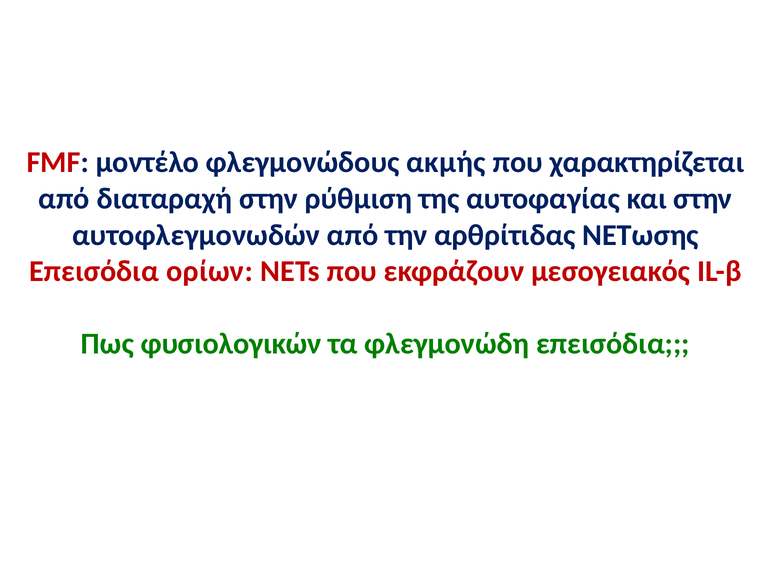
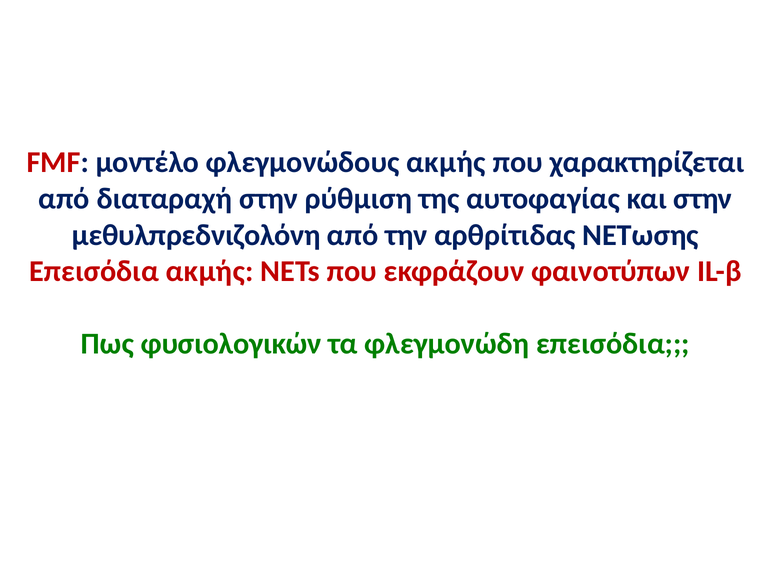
αυτοφλεγμονωδών: αυτοφλεγμονωδών -> μεθυλπρεδνιζολόνη (196, 235)
Επεισόδια ορίων: ορίων -> ακμής (210, 271)
μεσογειακός: μεσογειακός -> φαινοτύπων (611, 271)
